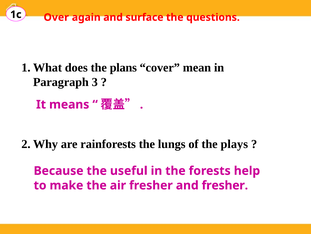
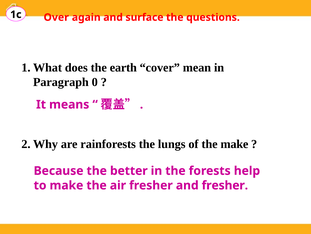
plans: plans -> earth (123, 67)
3: 3 -> 0 (95, 82)
the plays: plays -> make (234, 144)
useful: useful -> better (129, 170)
